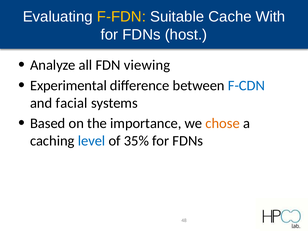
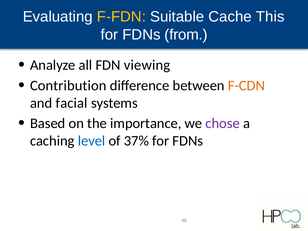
With: With -> This (270, 17)
host: host -> from (186, 35)
Experimental: Experimental -> Contribution (68, 86)
F-CDN colour: blue -> orange (246, 86)
chose colour: orange -> purple (223, 123)
35%: 35% -> 37% (136, 141)
